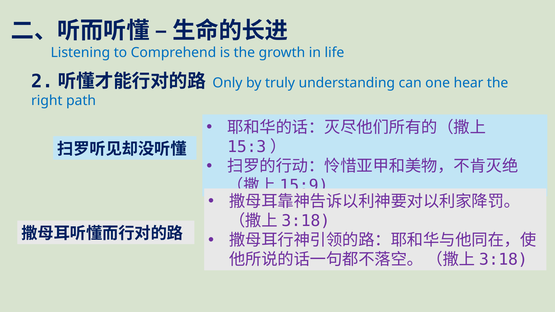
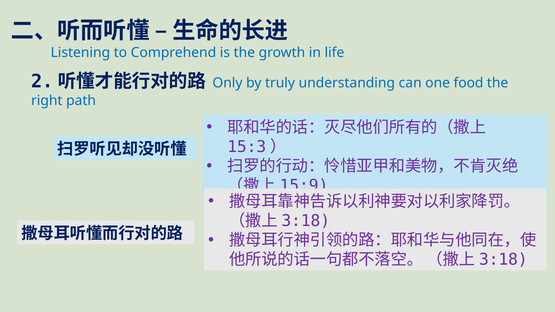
hear: hear -> food (469, 83)
